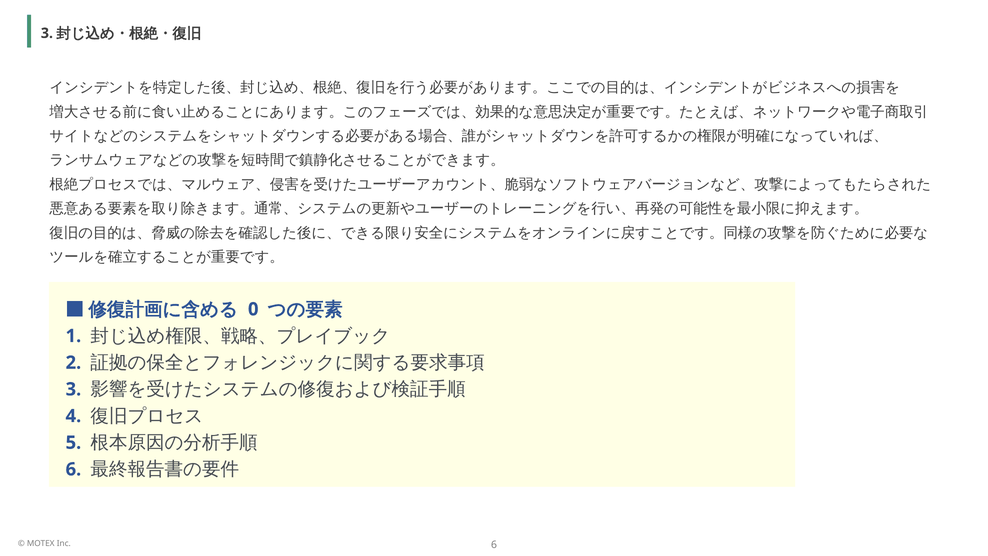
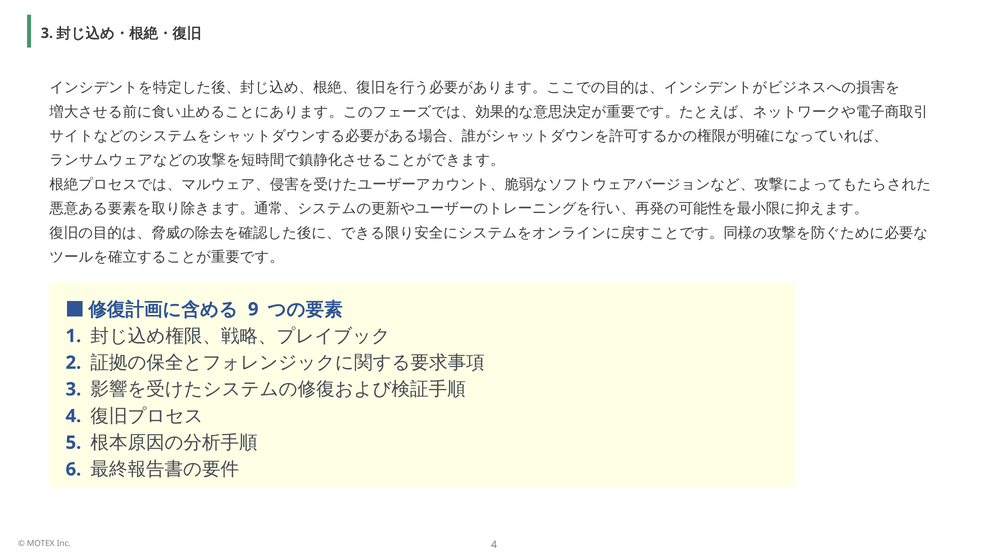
0: 0 -> 9 (253, 309)
6: 6 -> 4 (494, 545)
